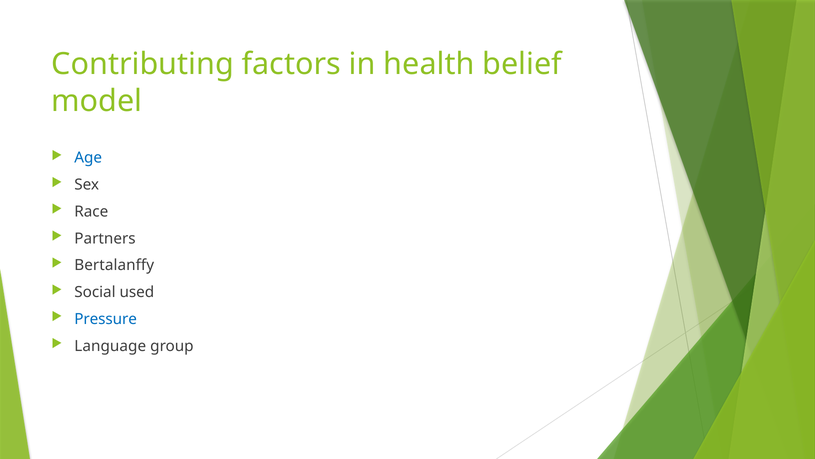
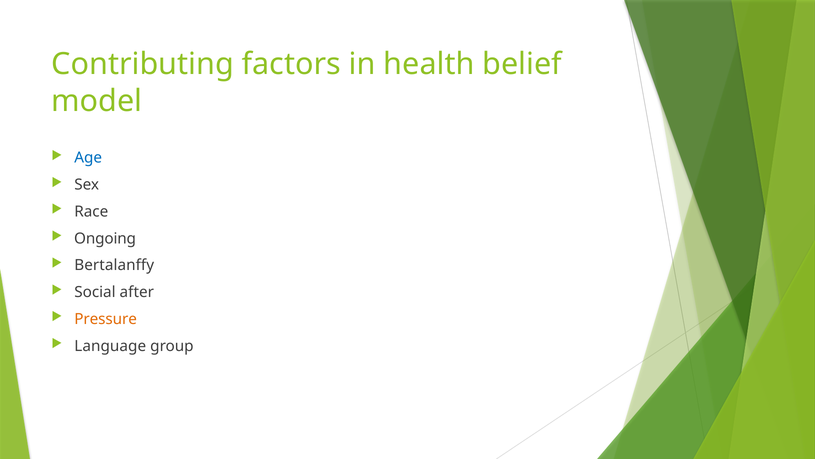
Partners: Partners -> Ongoing (105, 238)
used: used -> after (137, 292)
Pressure colour: blue -> orange (106, 319)
